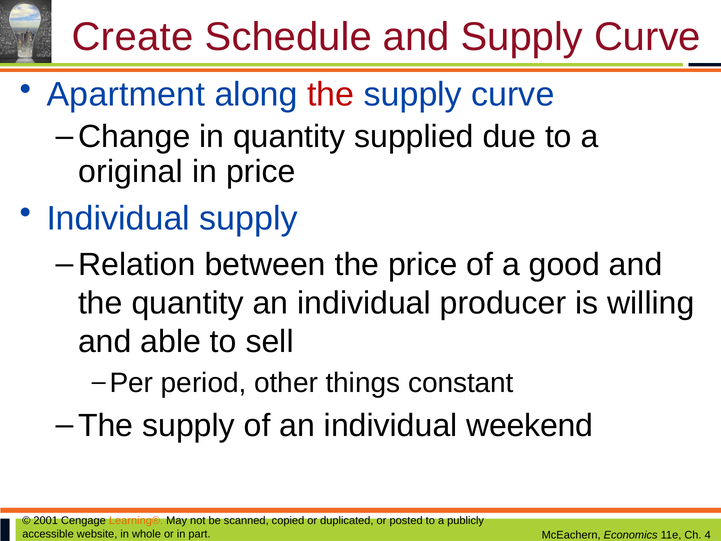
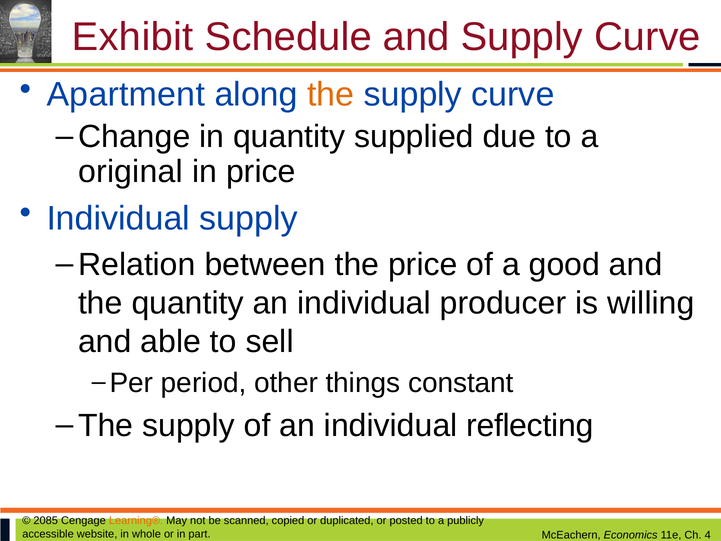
Create: Create -> Exhibit (133, 37)
the colour: red -> orange (331, 95)
weekend: weekend -> reflecting (530, 426)
2001: 2001 -> 2085 (46, 520)
